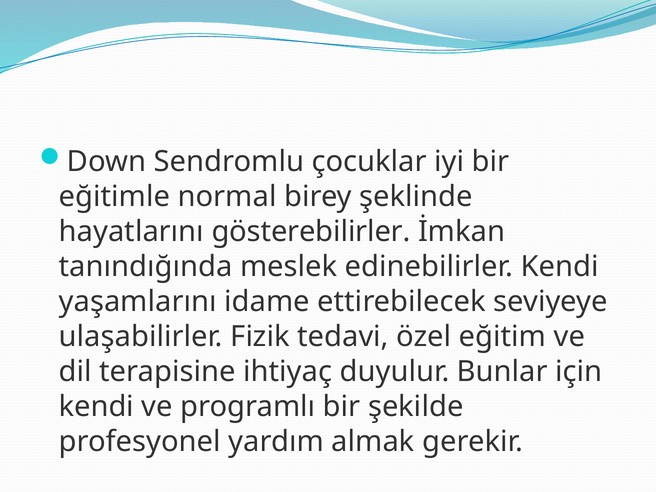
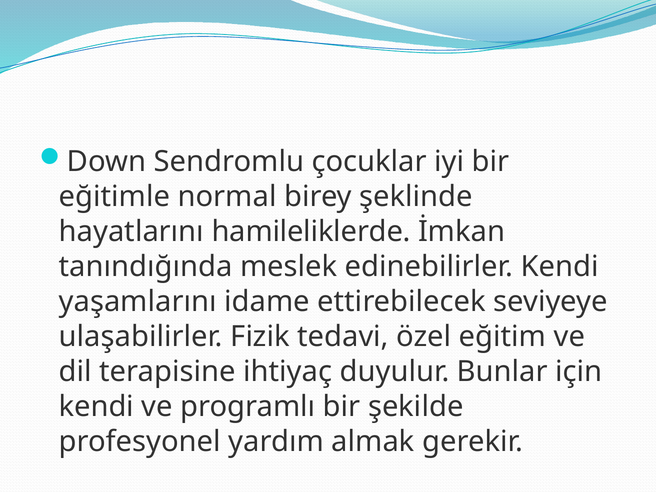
gösterebilirler: gösterebilirler -> hamileliklerde (311, 232)
